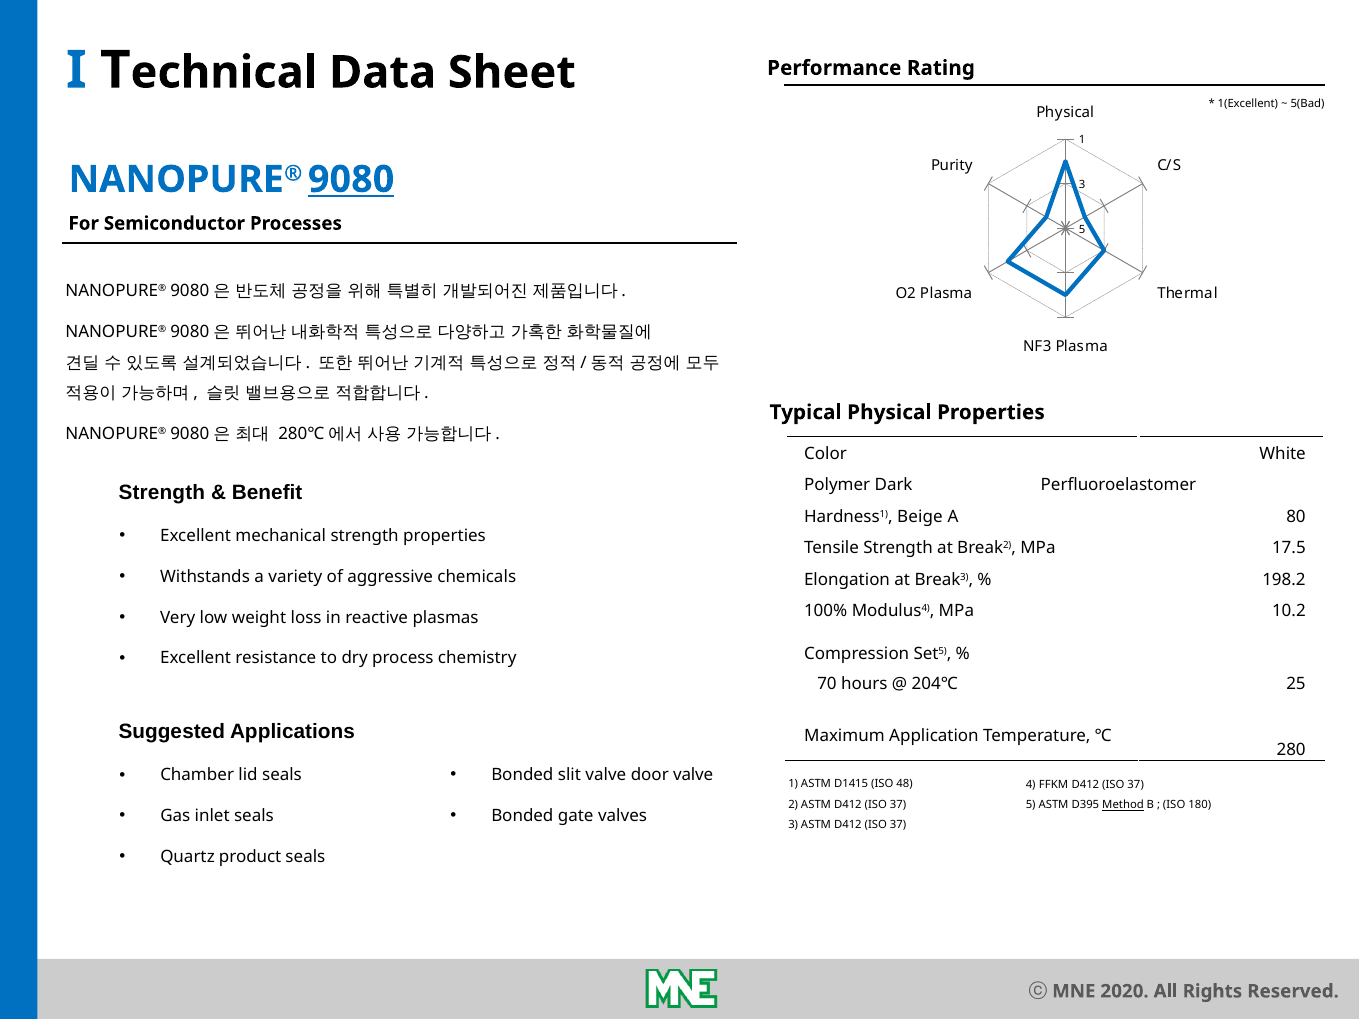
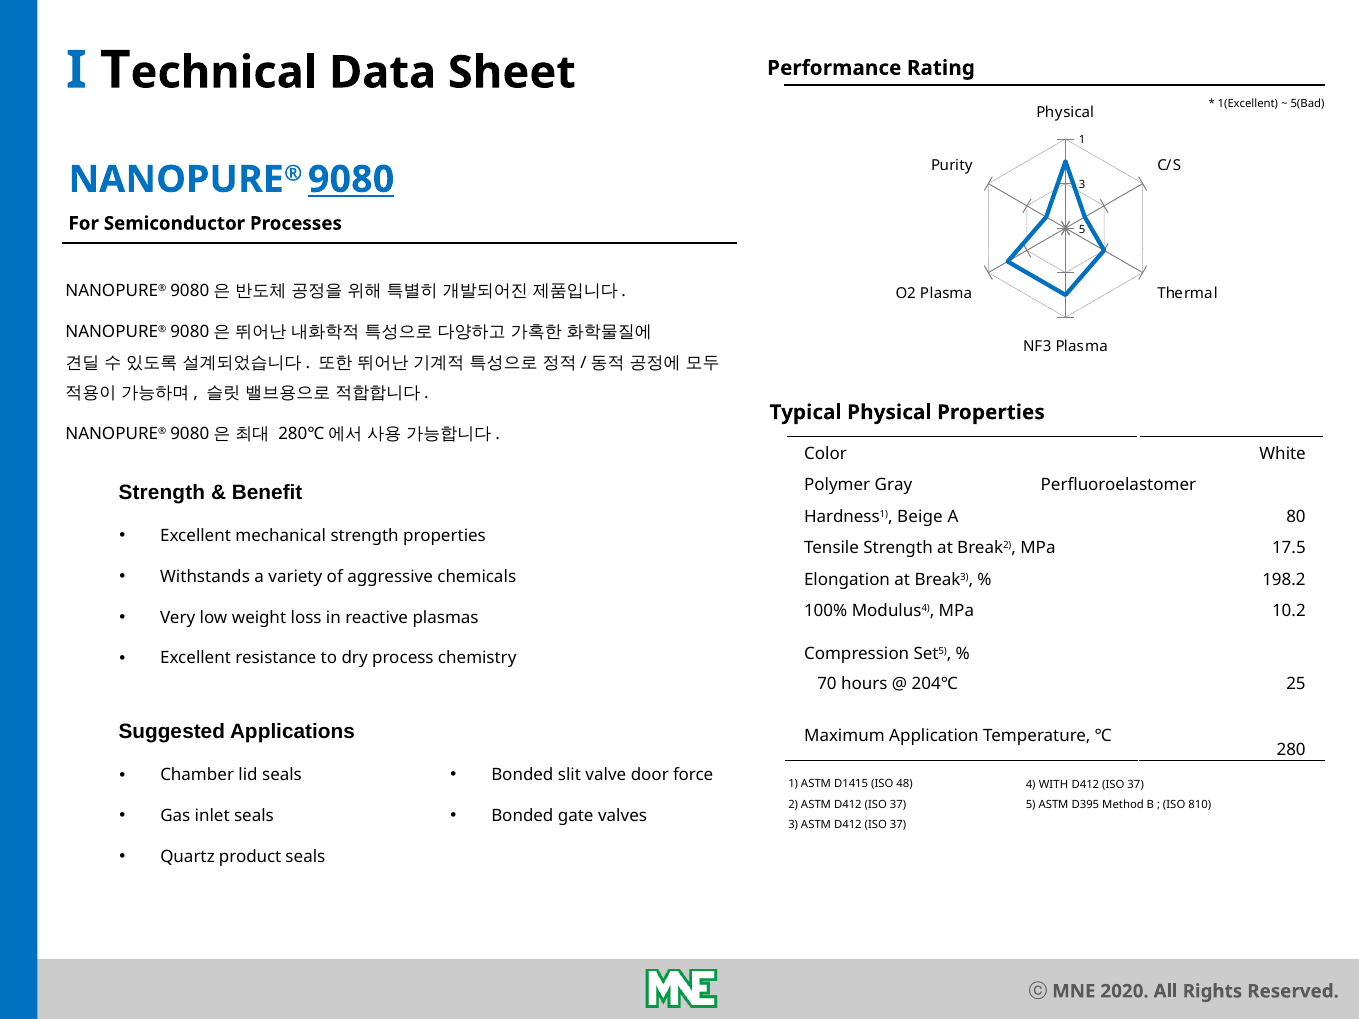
Dark: Dark -> Gray (894, 485)
door valve: valve -> force (693, 775)
FFKM: FFKM -> WITH (1053, 785)
Method underline: present -> none (1123, 805)
180: 180 -> 810 (1200, 805)
